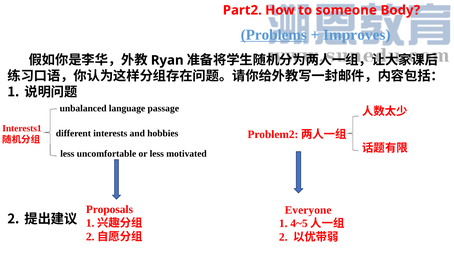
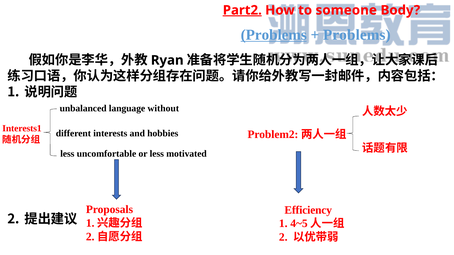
Part2 underline: none -> present (242, 10)
Improves: Improves -> Problems (357, 35)
passage: passage -> without (163, 109)
Everyone: Everyone -> Efficiency (308, 210)
